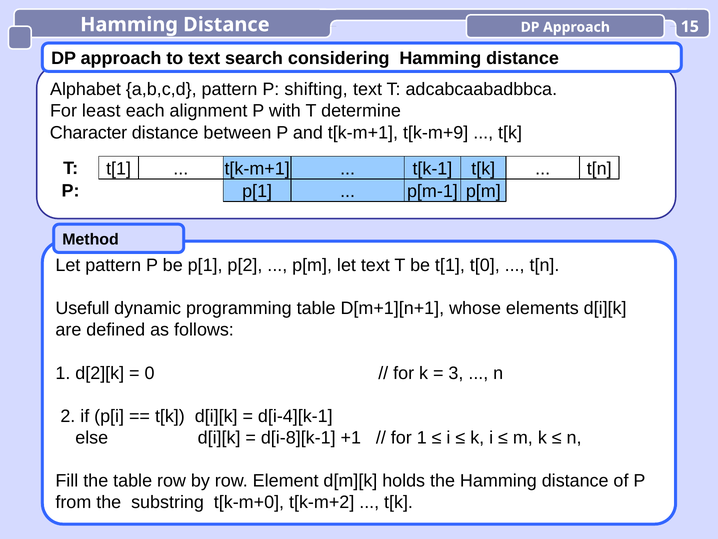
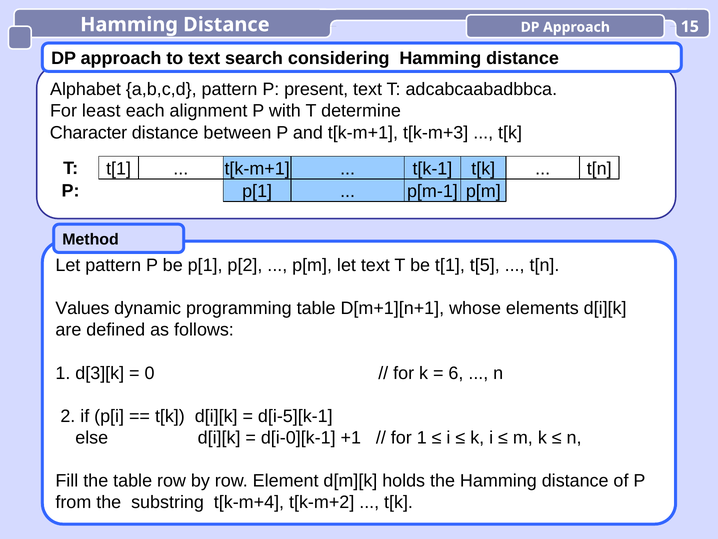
shifting: shifting -> present (316, 89)
t[k-m+9: t[k-m+9 -> t[k-m+3 (436, 133)
t[0: t[0 -> t[5 (485, 265)
Usefull: Usefull -> Values (82, 308)
d[2][k: d[2][k -> d[3][k (100, 373)
3: 3 -> 6 (456, 373)
d[i-4][k-1: d[i-4][k-1 -> d[i-5][k-1 (295, 416)
d[i-8][k-1: d[i-8][k-1 -> d[i-0][k-1 (298, 437)
t[k-m+0: t[k-m+0 -> t[k-m+4 (249, 502)
